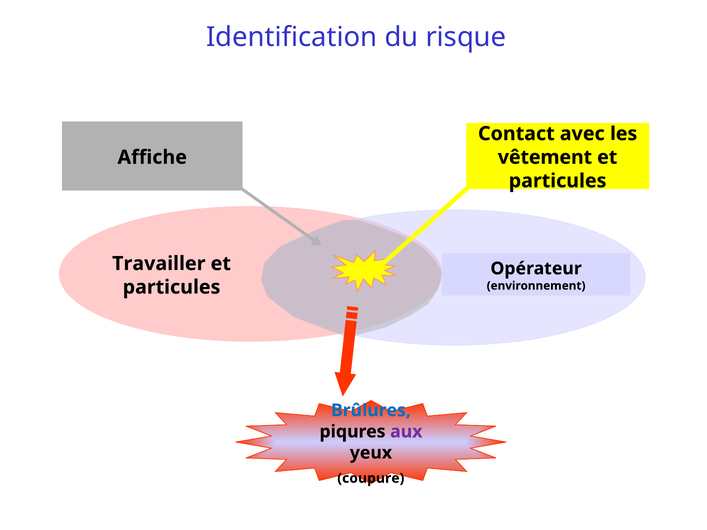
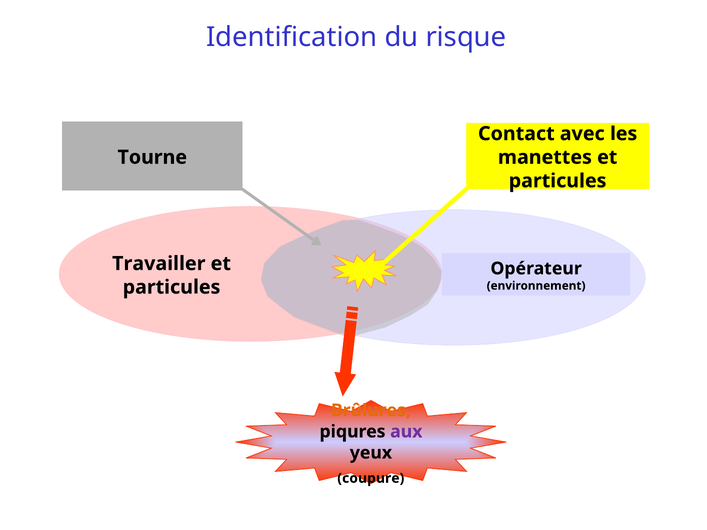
Affiche: Affiche -> Tourne (152, 157)
vêtement: vêtement -> manettes (545, 157)
Brûlures colour: blue -> orange (371, 411)
